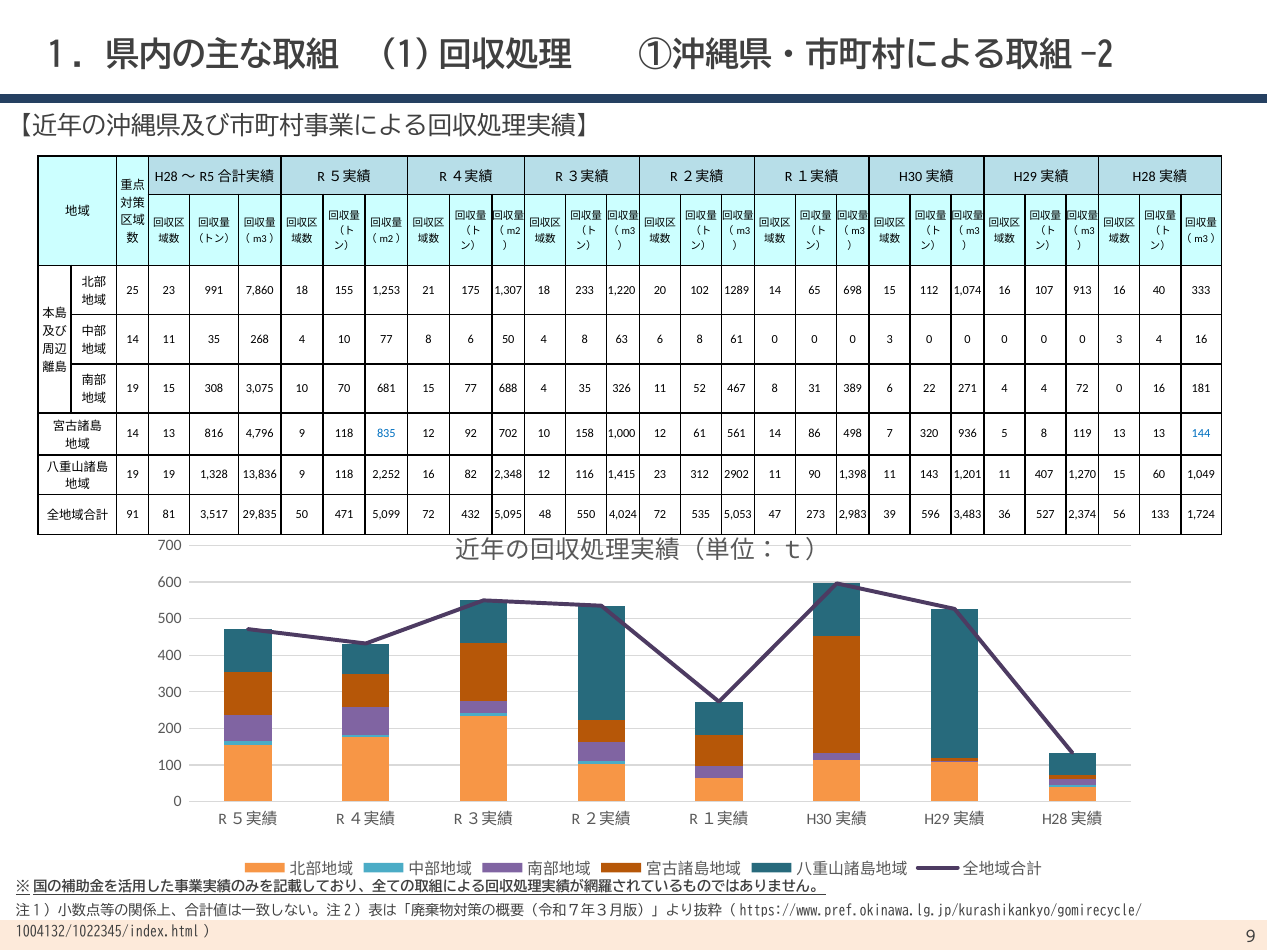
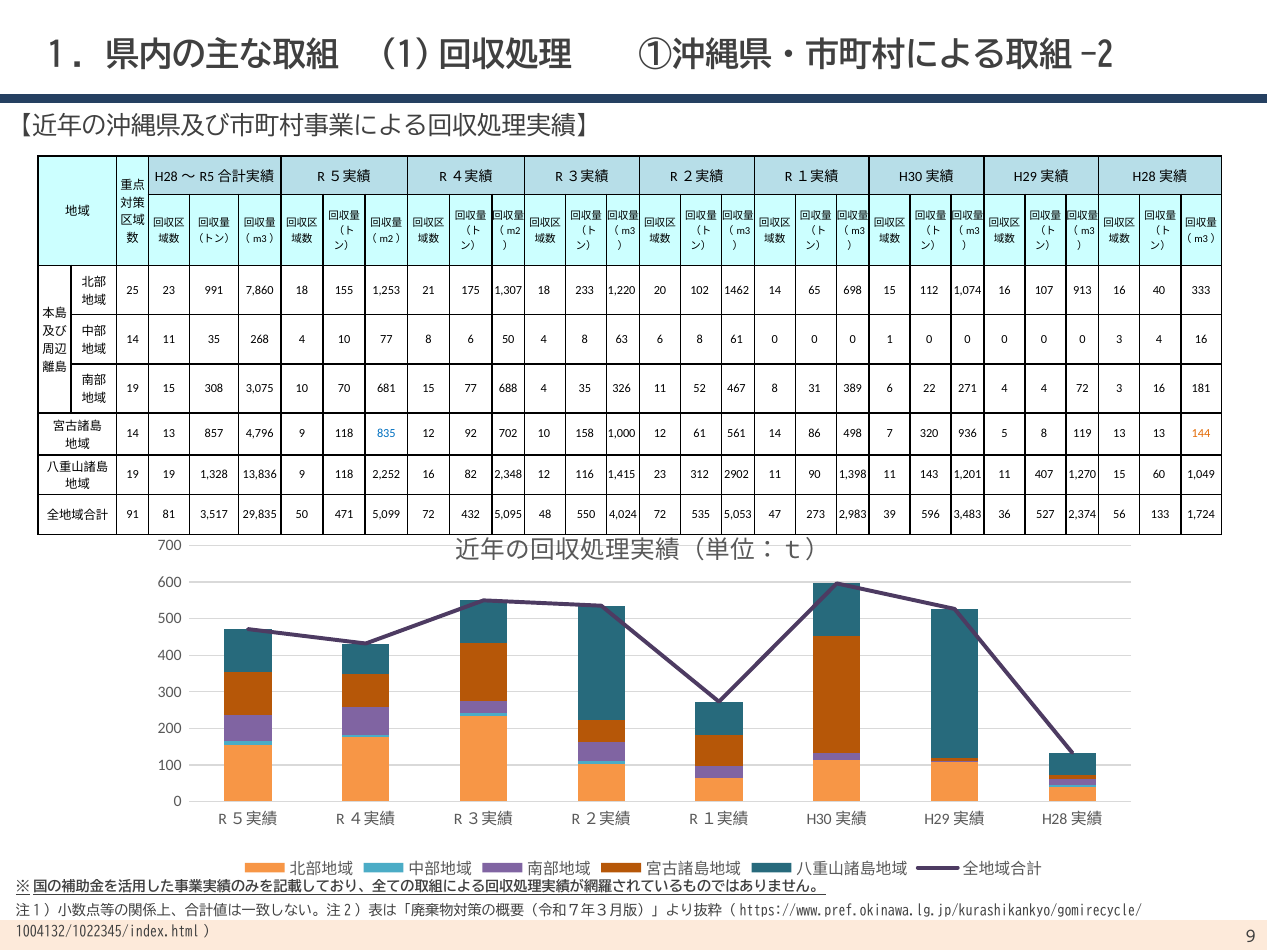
1289: 1289 -> 1462 (737, 290)
3: 3 -> 1 (890, 339)
72 0: 0 -> 3 (1119, 389)
816: 816 -> 857 (214, 434)
144 colour: blue -> orange (1201, 434)
